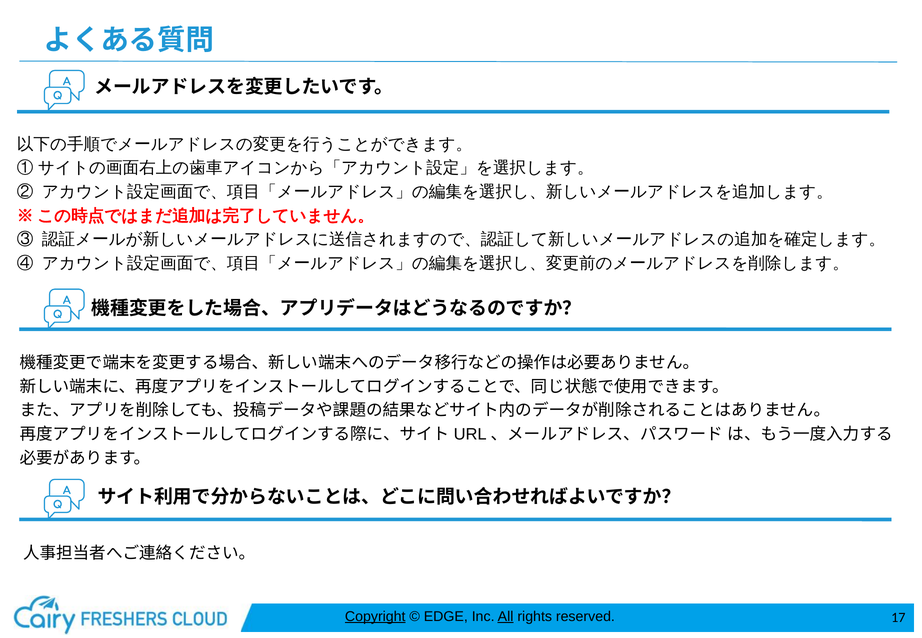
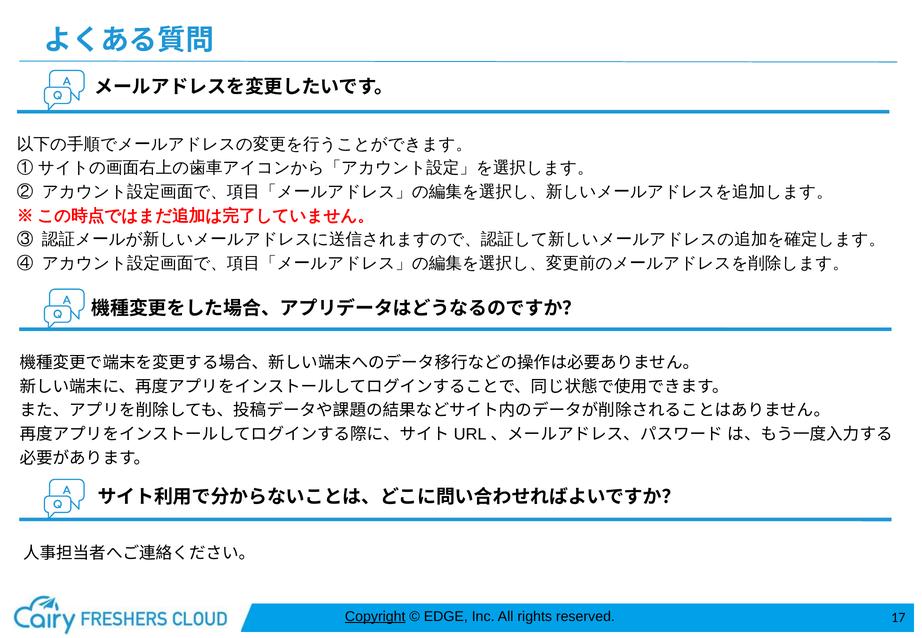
All underline: present -> none (506, 617)
